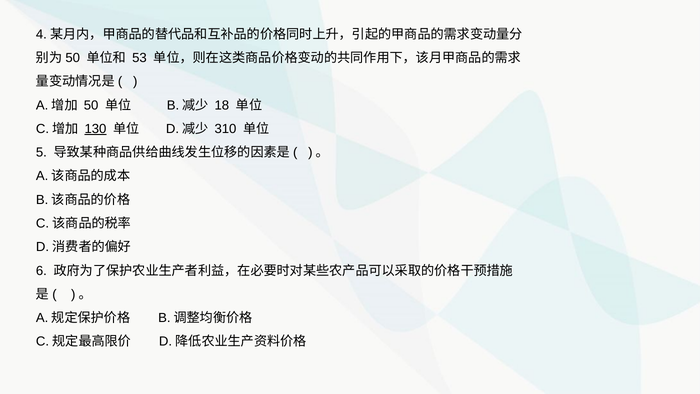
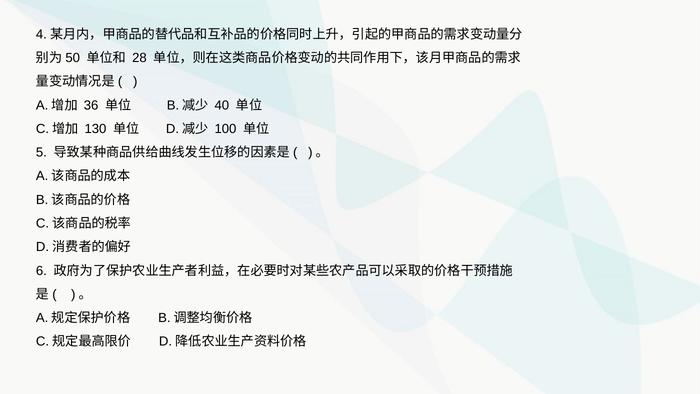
53: 53 -> 28 (139, 58)
50: 50 -> 36 (91, 105)
18: 18 -> 40 (222, 105)
130 underline: present -> none (95, 129)
310: 310 -> 100 (225, 129)
